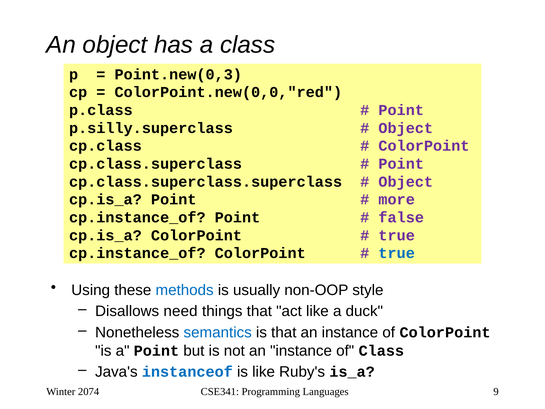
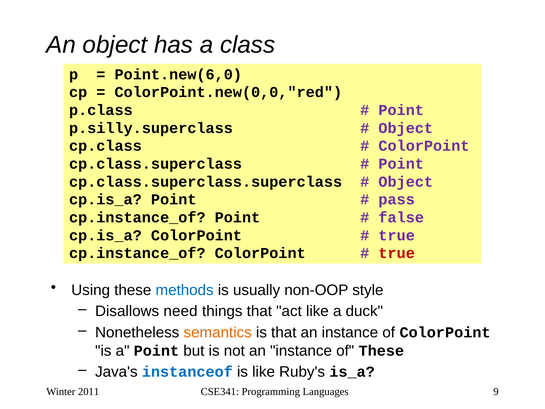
Point.new(0,3: Point.new(0,3 -> Point.new(6,0 (178, 74)
more: more -> pass (397, 200)
true colour: blue -> red (397, 253)
semantics colour: blue -> orange (218, 332)
of Class: Class -> These (381, 350)
2074: 2074 -> 2011 (89, 391)
